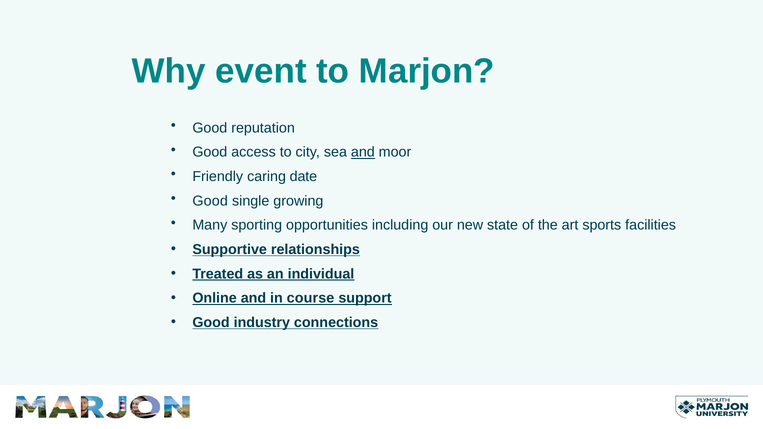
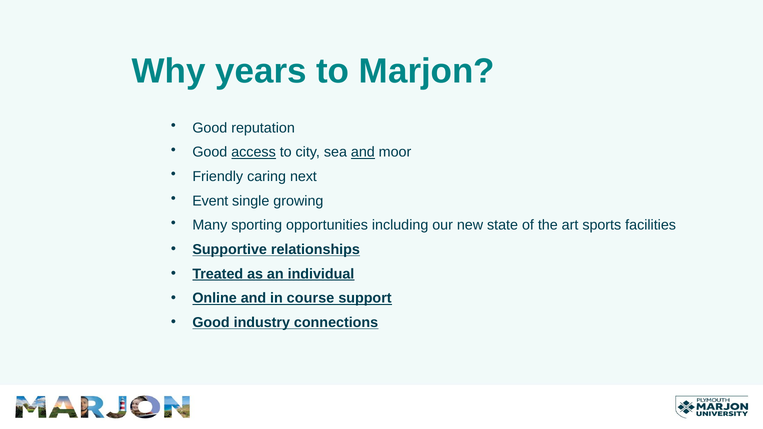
event: event -> years (261, 71)
access underline: none -> present (254, 152)
date: date -> next (303, 177)
Good: Good -> Event (210, 201)
